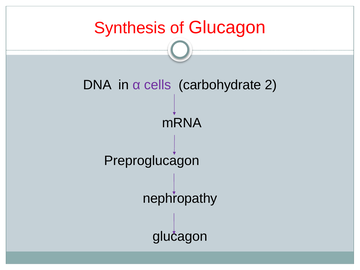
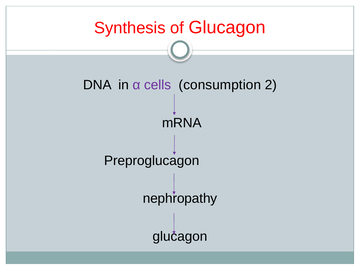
carbohydrate: carbohydrate -> consumption (220, 85)
